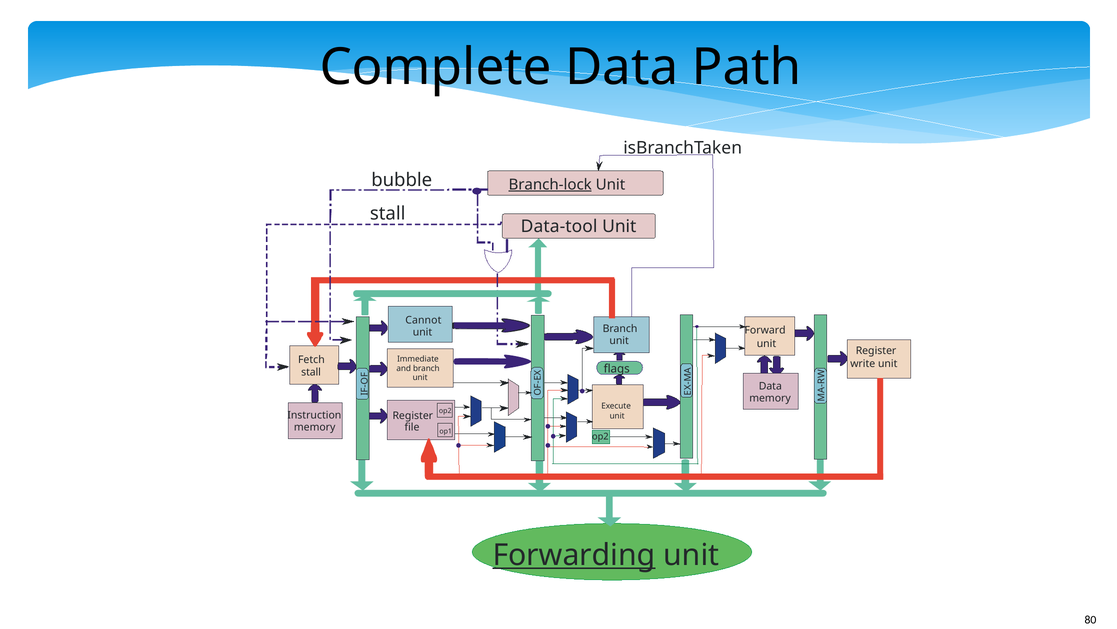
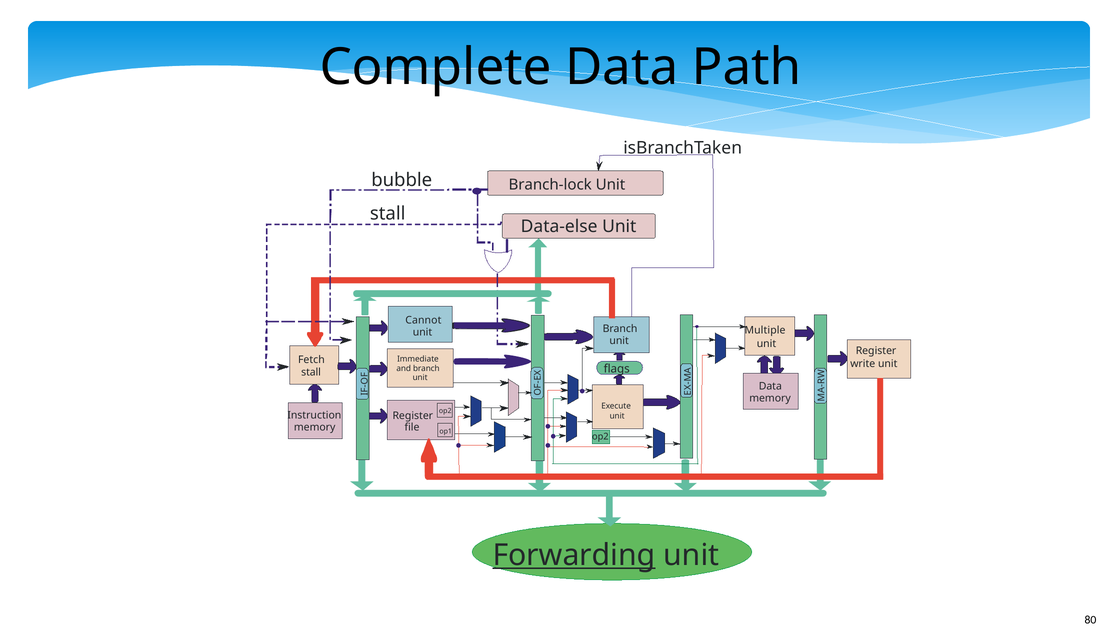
Branch-lock underline: present -> none (550, 184)
Data-tool: Data-tool -> Data-else (559, 226)
Forward: Forward -> Multiple (765, 330)
